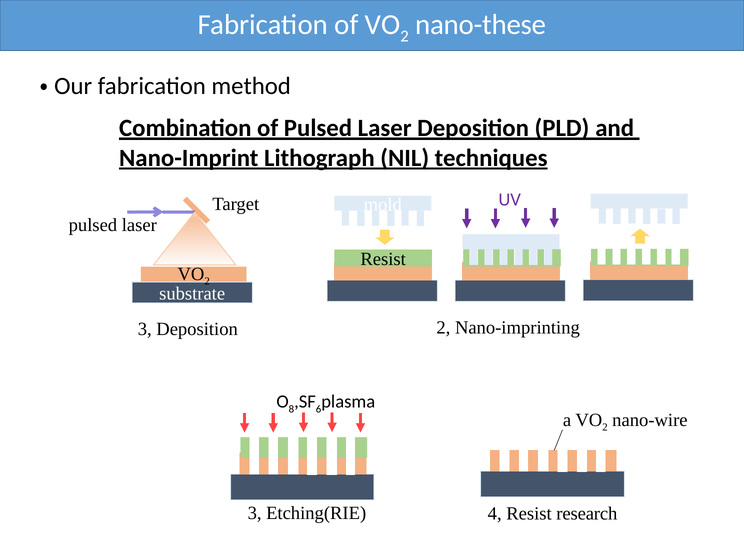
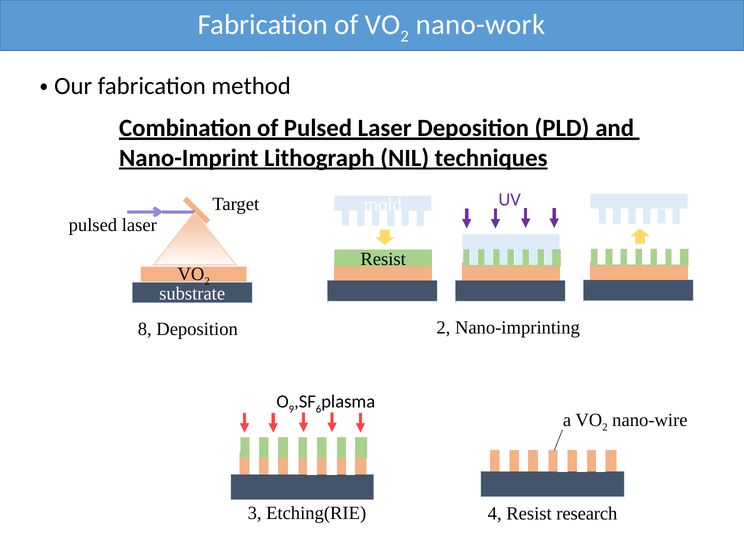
nano-these: nano-these -> nano-work (480, 25)
3: 3 -> 8 (145, 329)
8: 8 -> 9 (291, 409)
